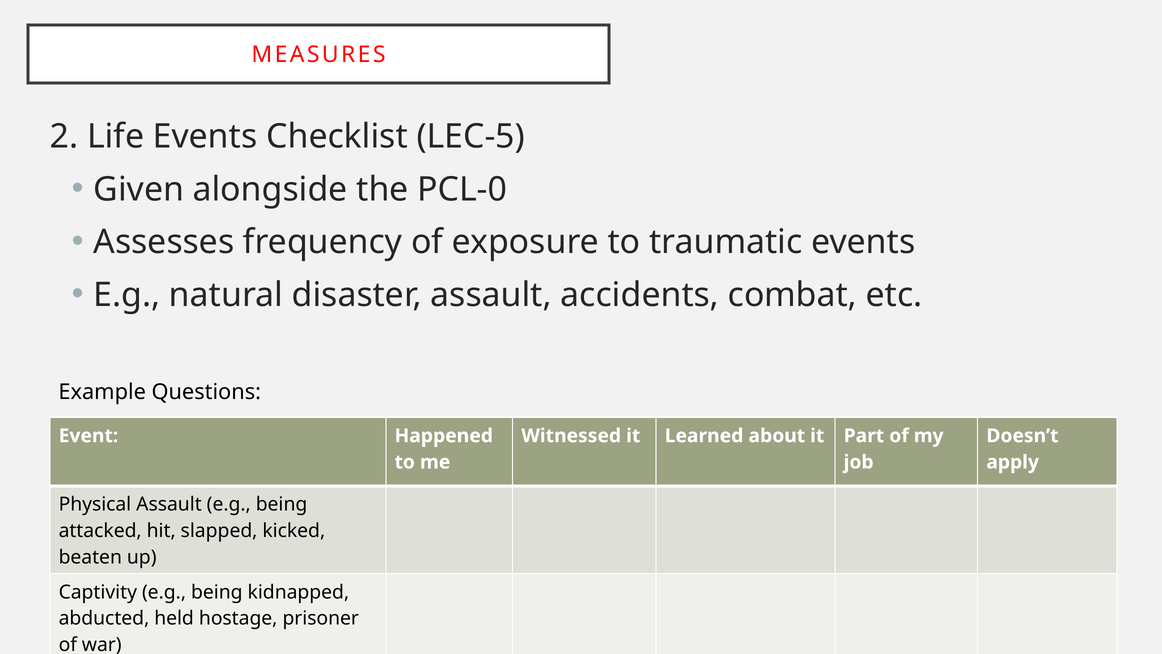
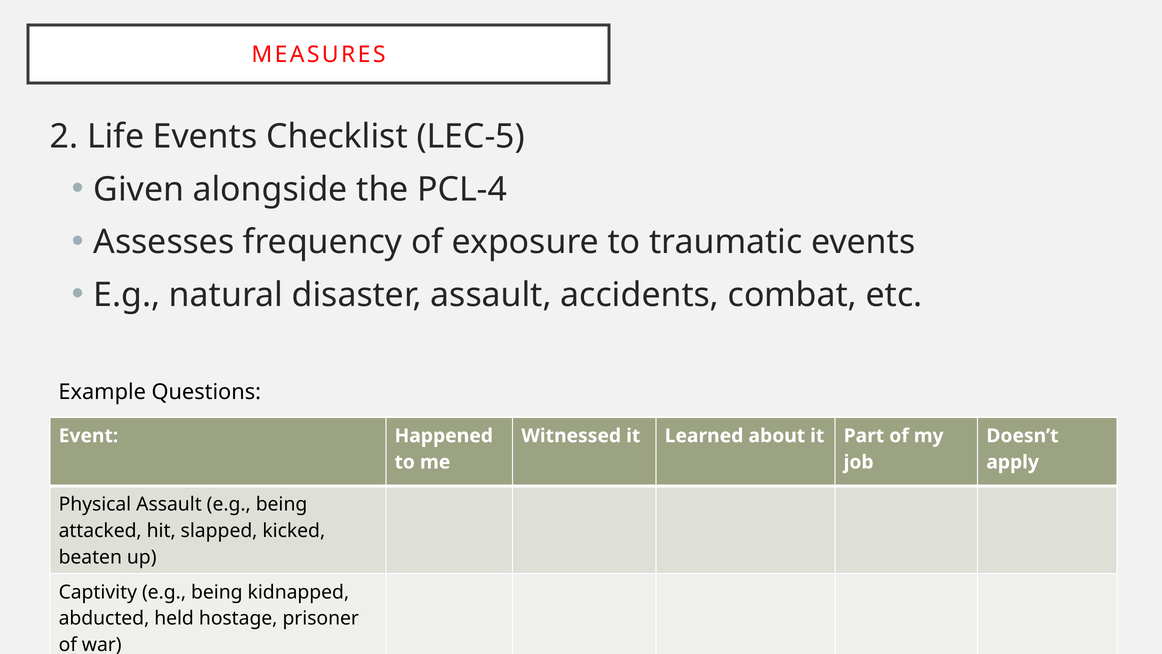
PCL-0: PCL-0 -> PCL-4 (462, 189)
